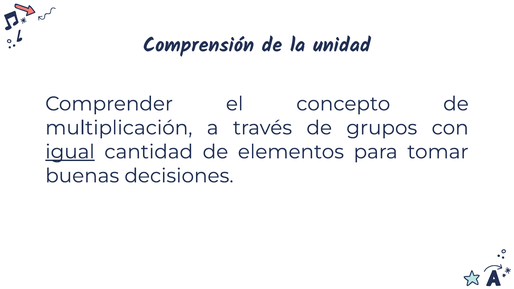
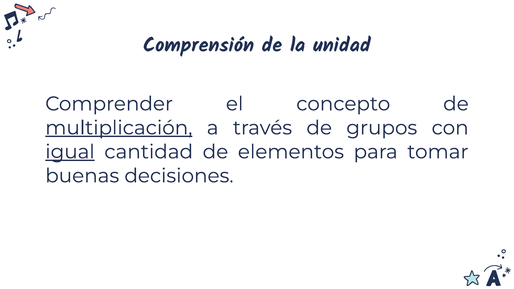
multiplicación underline: none -> present (119, 128)
